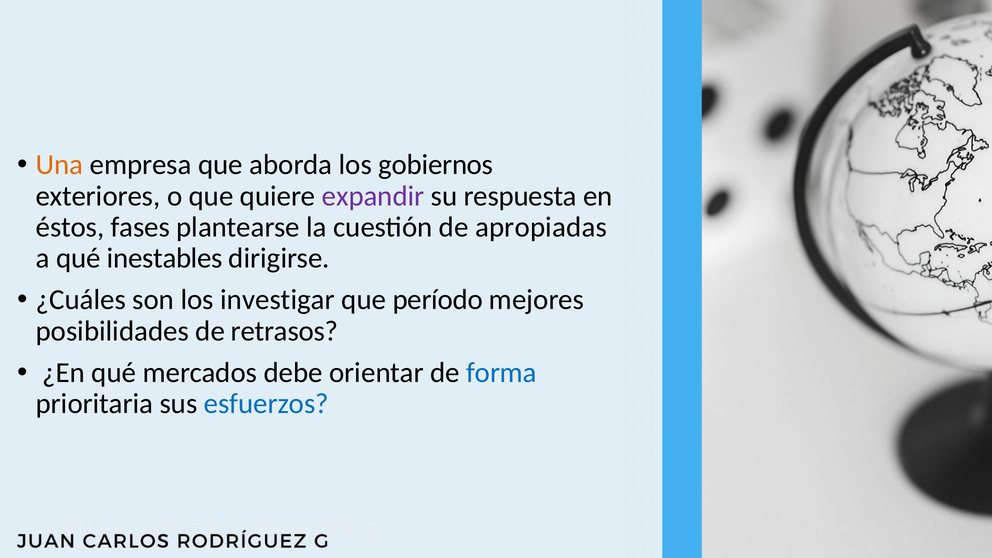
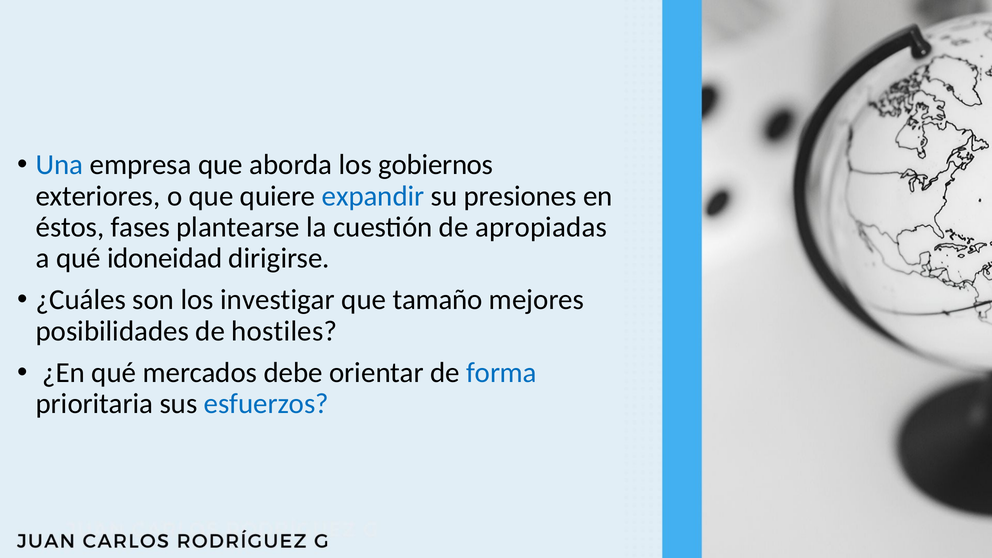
Una colour: orange -> blue (60, 165)
expandir colour: purple -> blue (373, 196)
respuesta: respuesta -> presiones (520, 196)
inestables: inestables -> idoneidad (165, 258)
período: período -> tamaño (438, 300)
retrasos: retrasos -> hostiles (284, 331)
